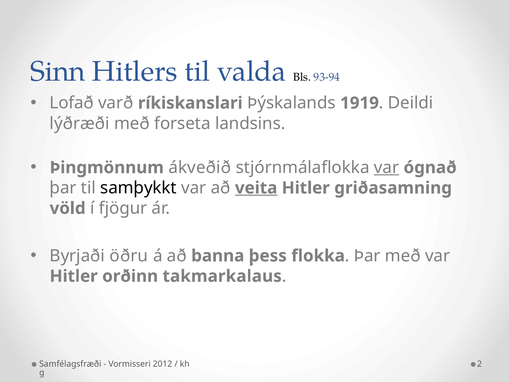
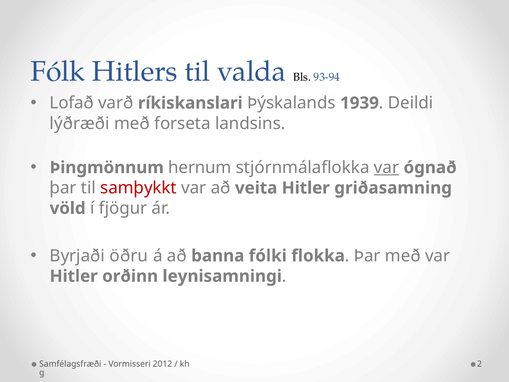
Sinn: Sinn -> Fólk (58, 72)
1919: 1919 -> 1939 (360, 103)
ákveðið: ákveðið -> hernum (200, 167)
samþykkt colour: black -> red (139, 188)
veita underline: present -> none (256, 188)
þess: þess -> fólki (268, 256)
takmarkalaus: takmarkalaus -> leynisamningi (222, 276)
